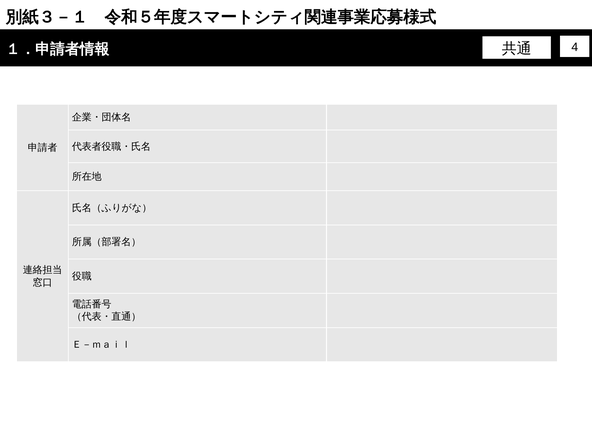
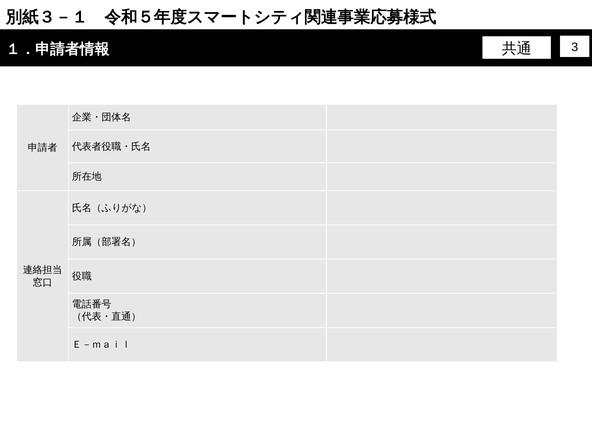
4: 4 -> 3 (575, 47)
